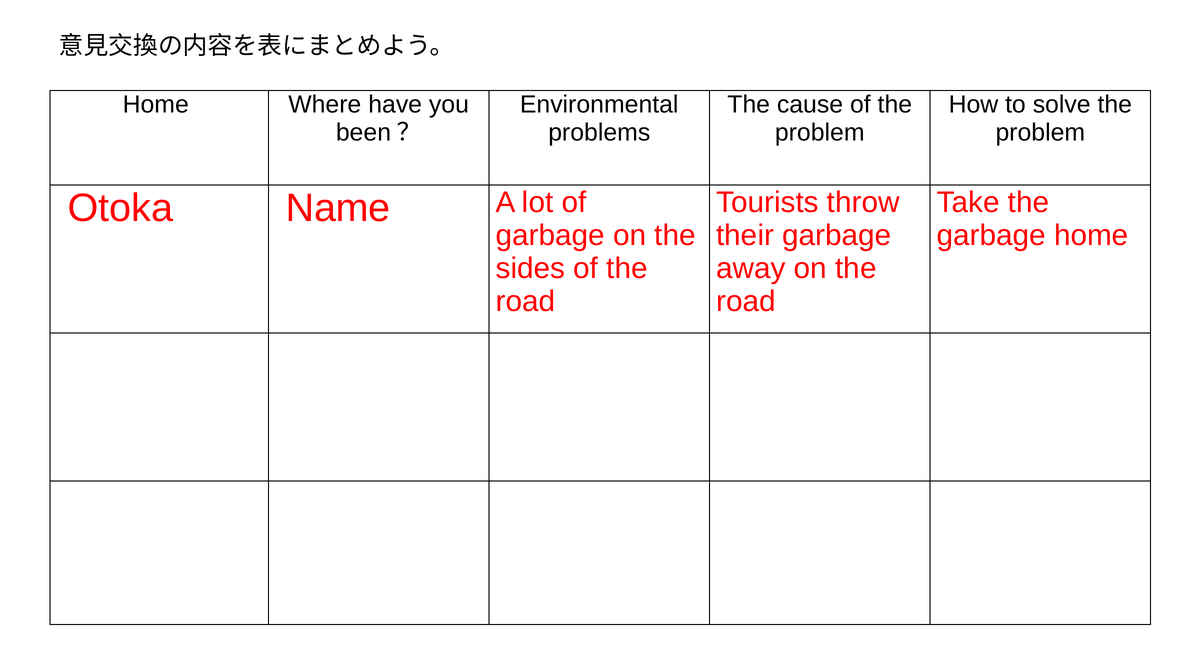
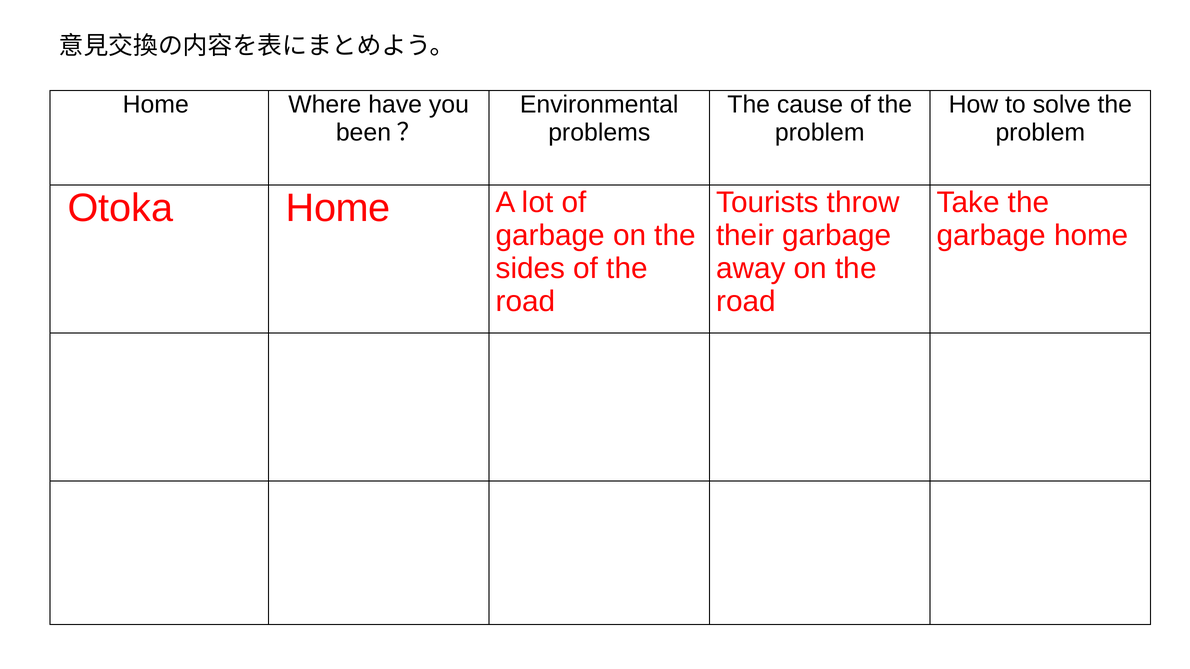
Otoka Name: Name -> Home (338, 208)
